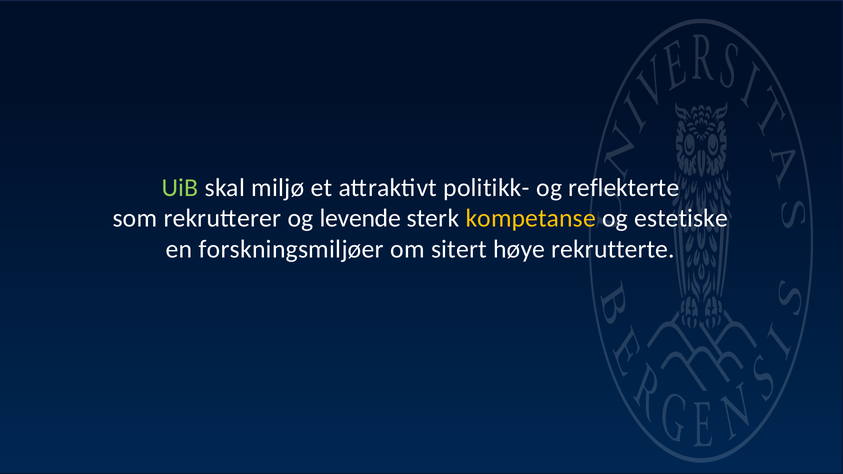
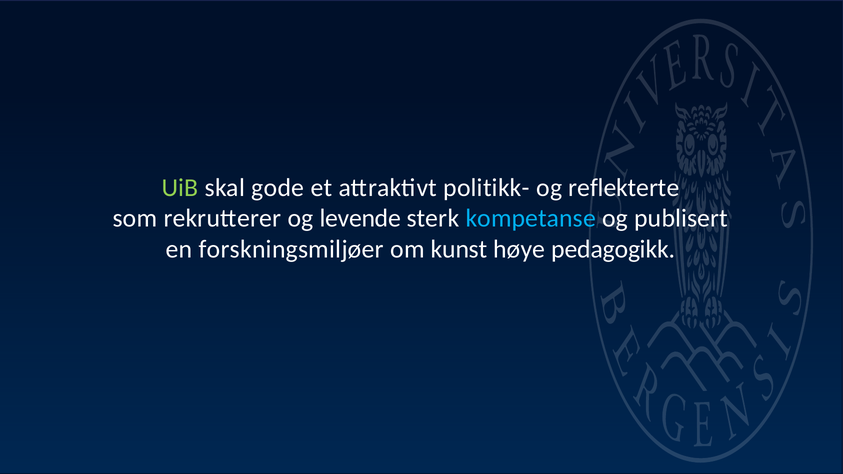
miljø: miljø -> gode (278, 188)
kompetanse colour: yellow -> light blue (531, 219)
estetiske: estetiske -> publisert (681, 219)
sitert: sitert -> kunst (459, 249)
rekrutterte: rekrutterte -> pedagogikk (613, 249)
